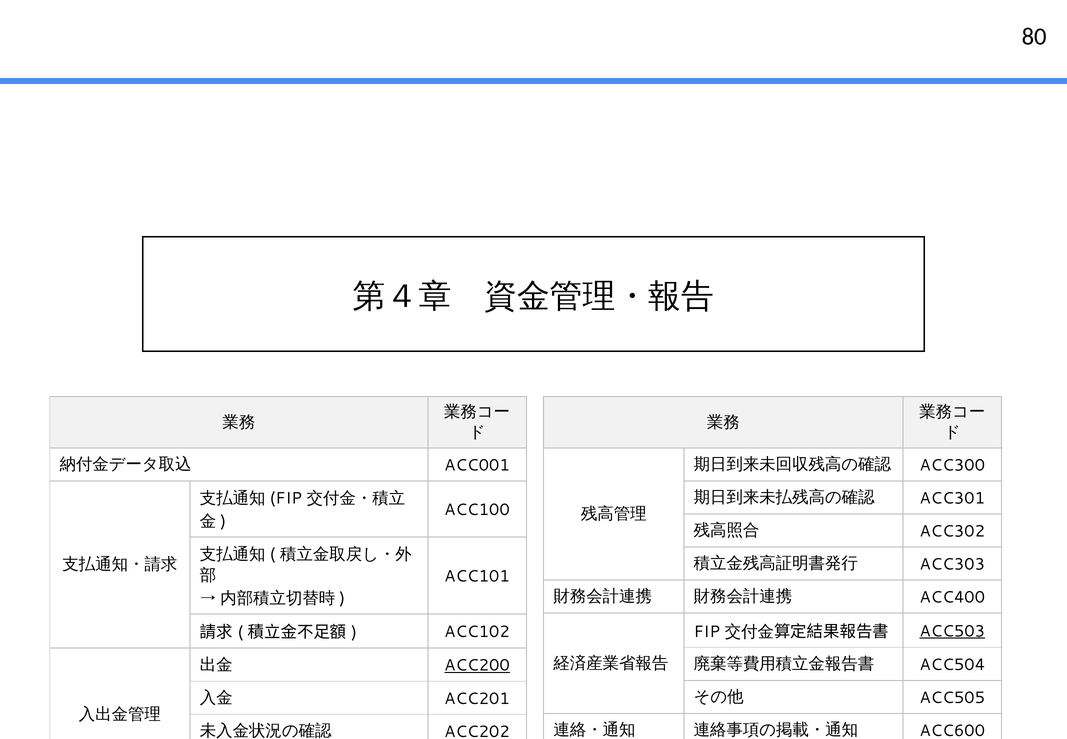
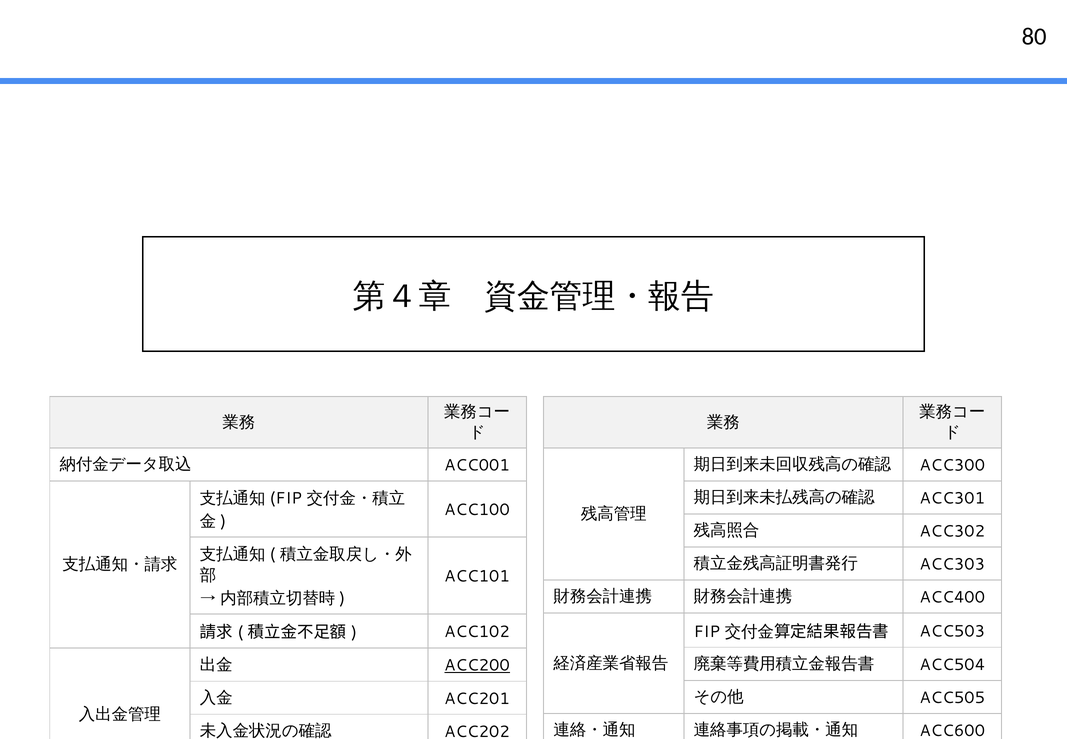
ACC503 underline: present -> none (952, 631)
